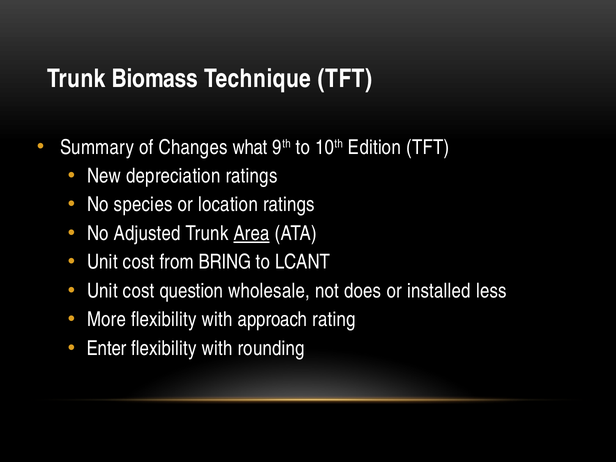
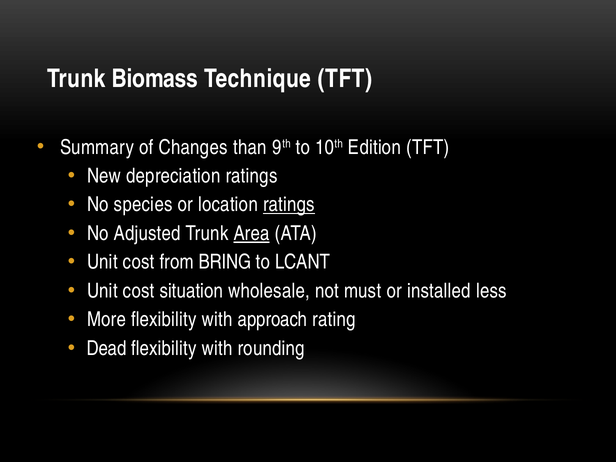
what: what -> than (250, 147)
ratings underline: none -> present (289, 205)
question: question -> situation (191, 291)
does: does -> must (363, 291)
Enter: Enter -> Dead (107, 348)
